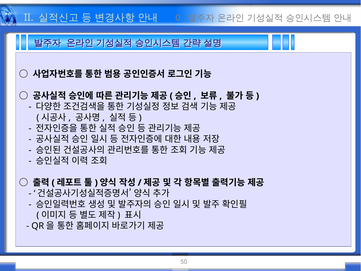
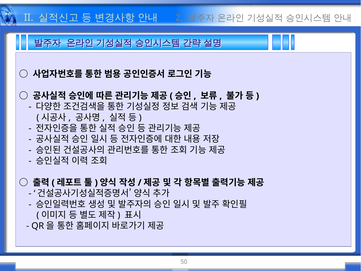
0: 0 -> 2 (179, 18)
